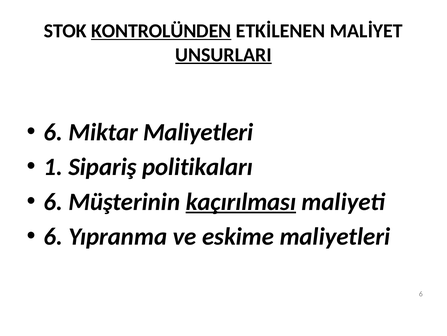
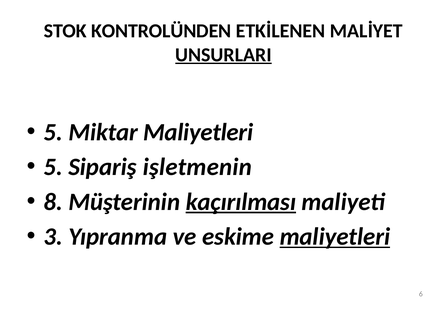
KONTROLÜNDEN underline: present -> none (161, 31)
6: 6 -> 5 (53, 132)
1: 1 -> 5 (53, 167)
politikaları: politikaları -> işletmenin (197, 167)
6: 6 -> 8 (53, 201)
6: 6 -> 3 (53, 236)
maliyetleri underline: none -> present (335, 236)
